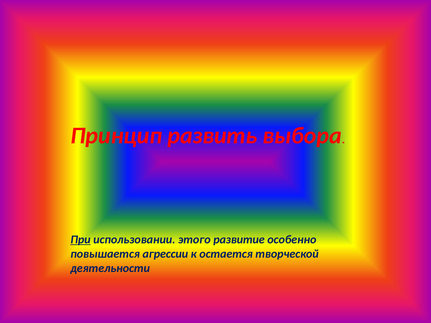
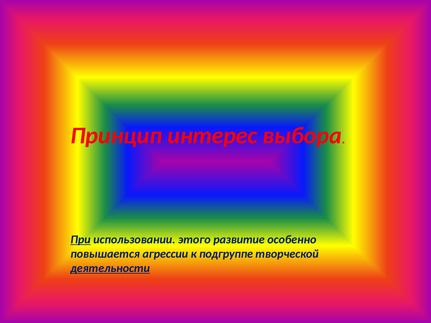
развить: развить -> интерес (212, 136)
остается: остается -> подгруппе (226, 254)
деятельности underline: none -> present (110, 268)
